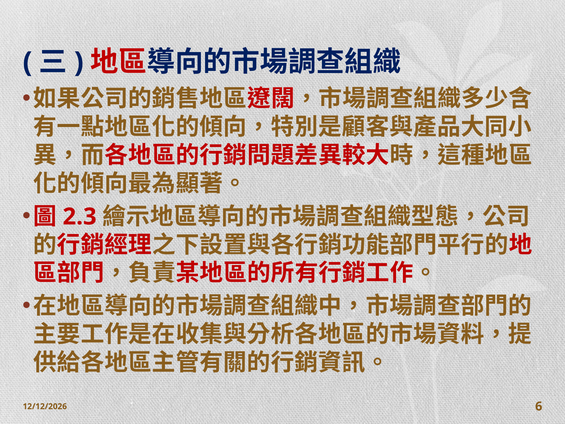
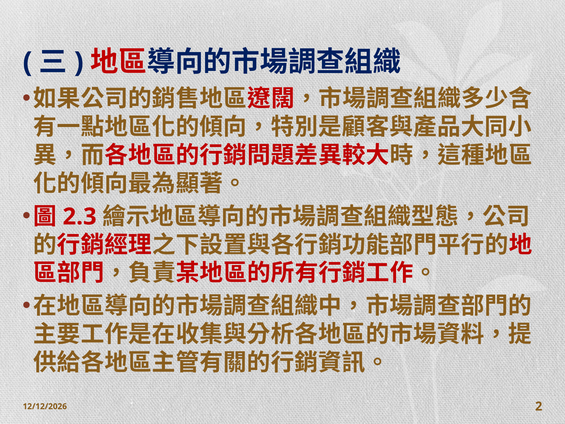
6: 6 -> 2 (539, 406)
